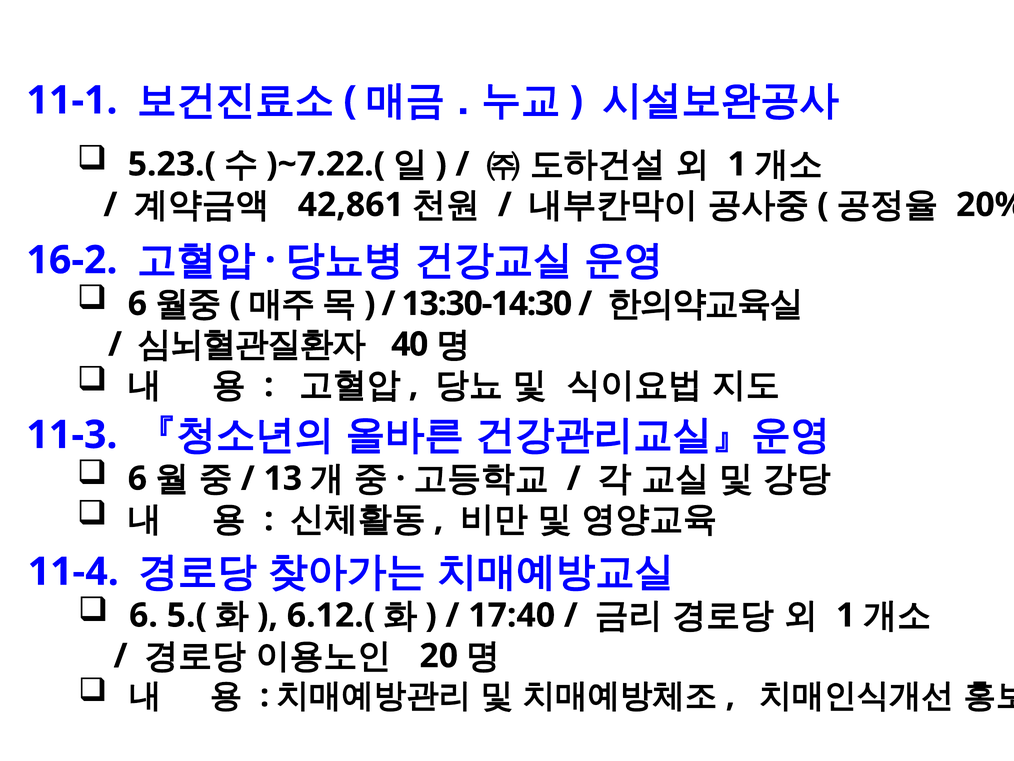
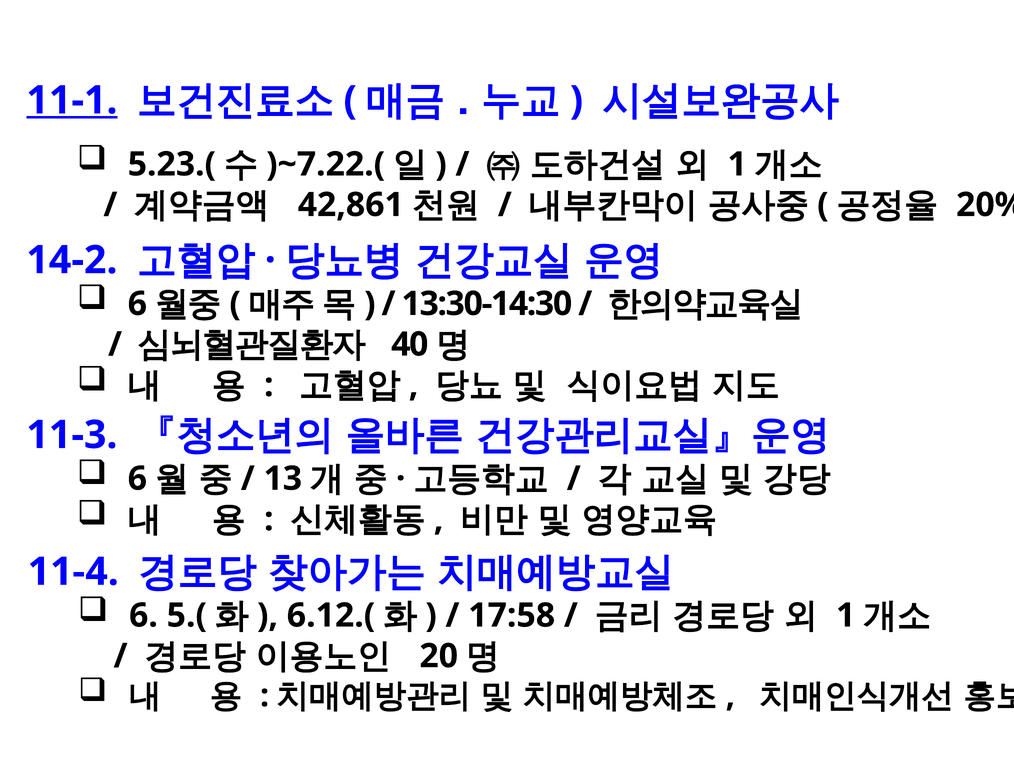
11-1 underline: none -> present (72, 100)
16-2: 16-2 -> 14-2 (72, 260)
17:40: 17:40 -> 17:58 (512, 615)
